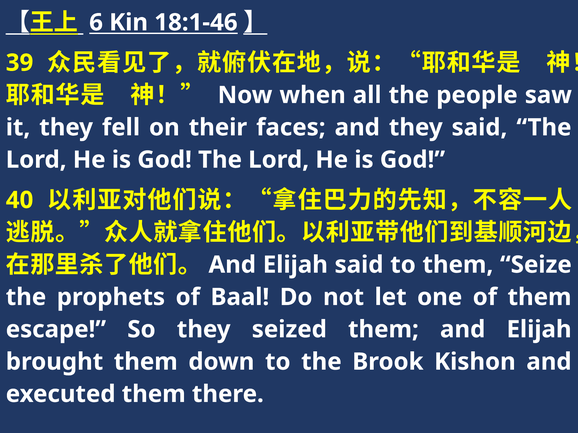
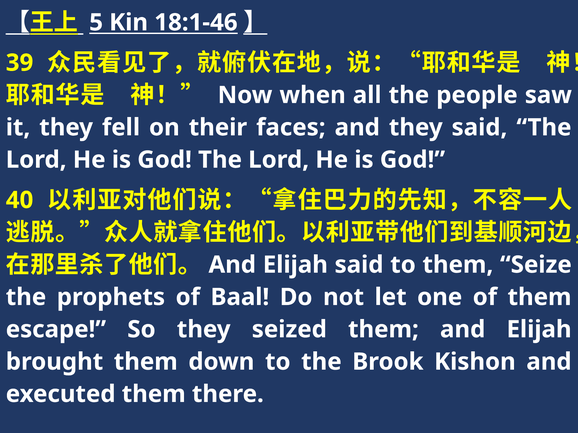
6: 6 -> 5 (96, 22)
